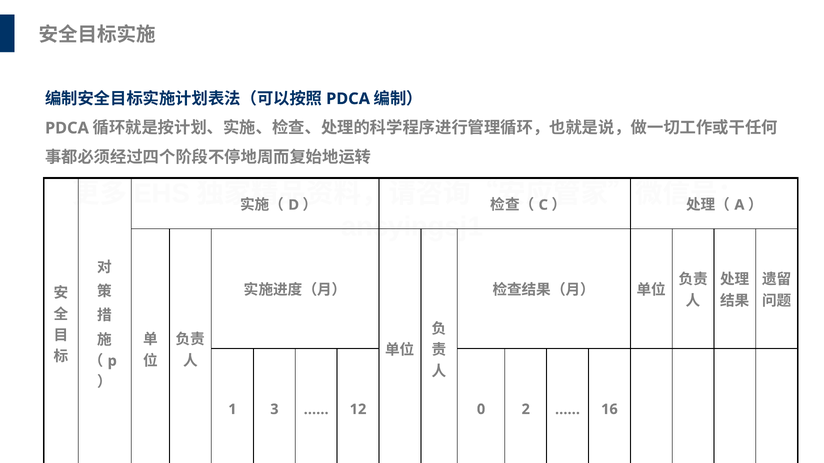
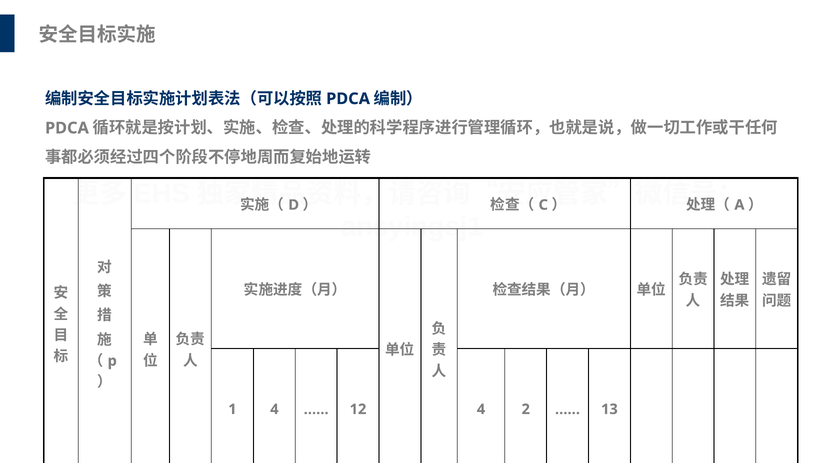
1 3: 3 -> 4 (274, 410)
12 0: 0 -> 4 (481, 410)
16: 16 -> 13 (609, 410)
